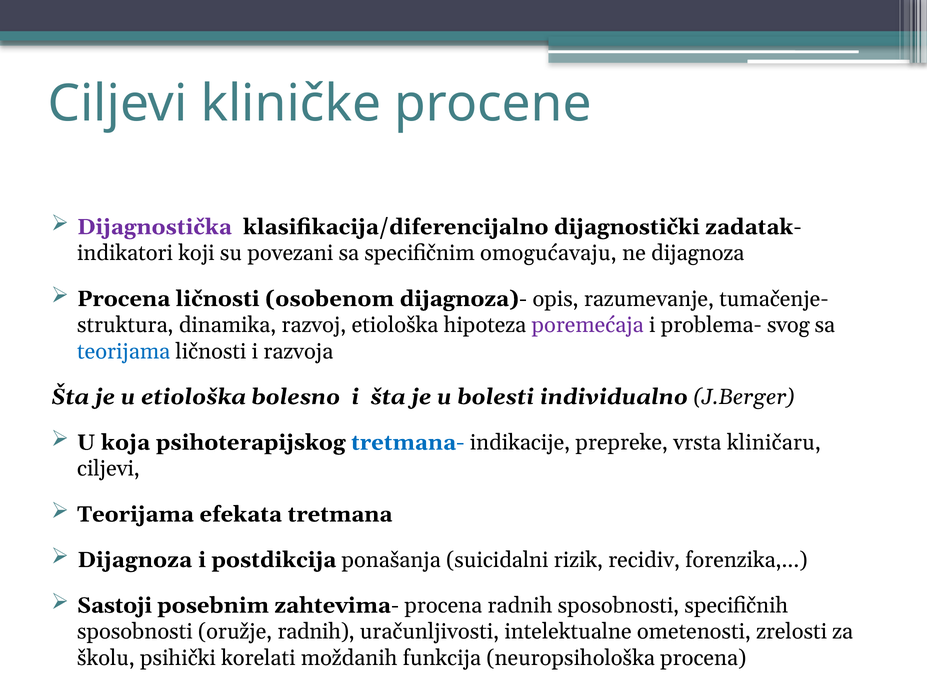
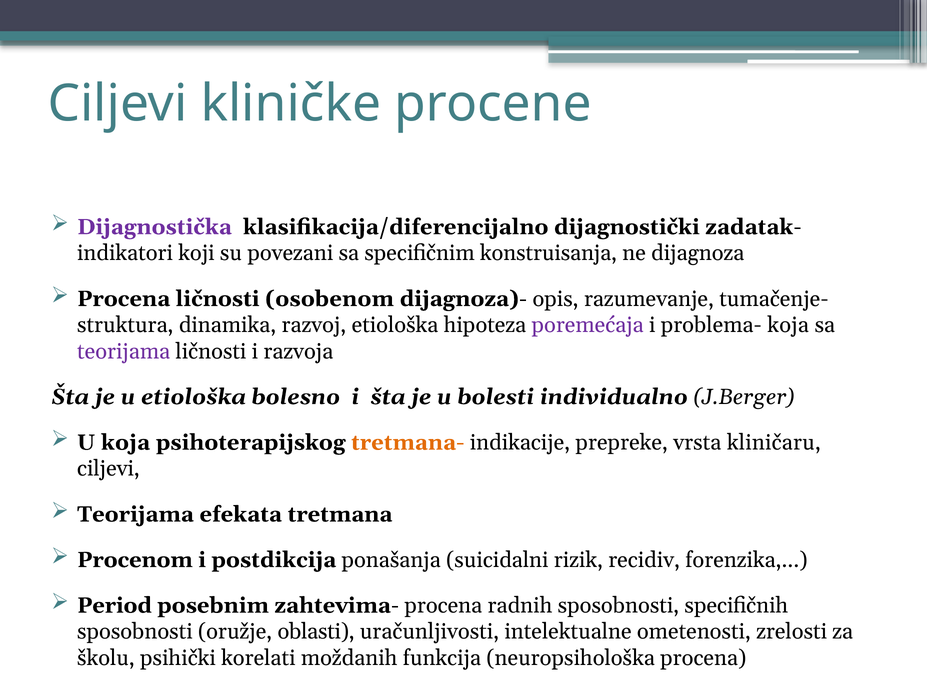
omogućavaju: omogućavaju -> konstruisanja (549, 253)
problema- svog: svog -> koja (788, 325)
teorijama colour: blue -> purple (124, 351)
tretmana- colour: blue -> orange (408, 443)
Dijagnoza: Dijagnoza -> Procenom (135, 560)
Sastoji: Sastoji -> Period (114, 606)
oružje radnih: radnih -> oblasti (316, 632)
